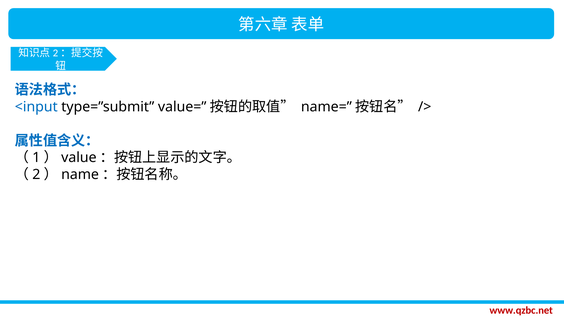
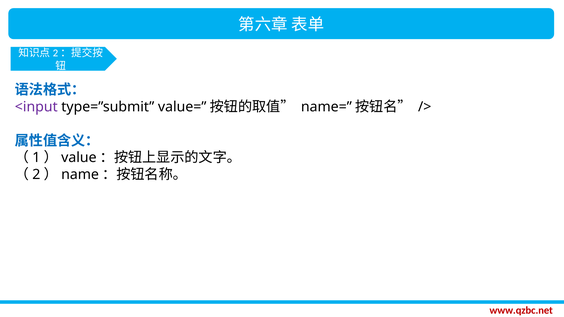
<input colour: blue -> purple (36, 107)
